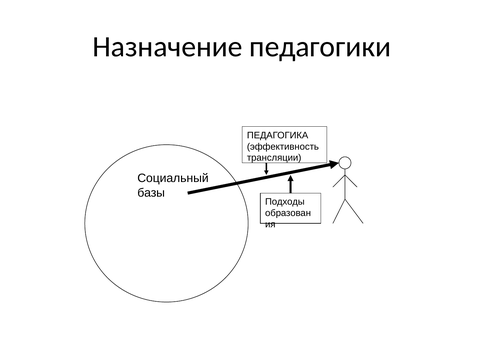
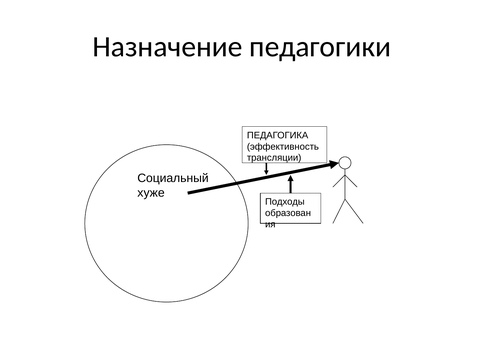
базы: базы -> хуже (151, 193)
